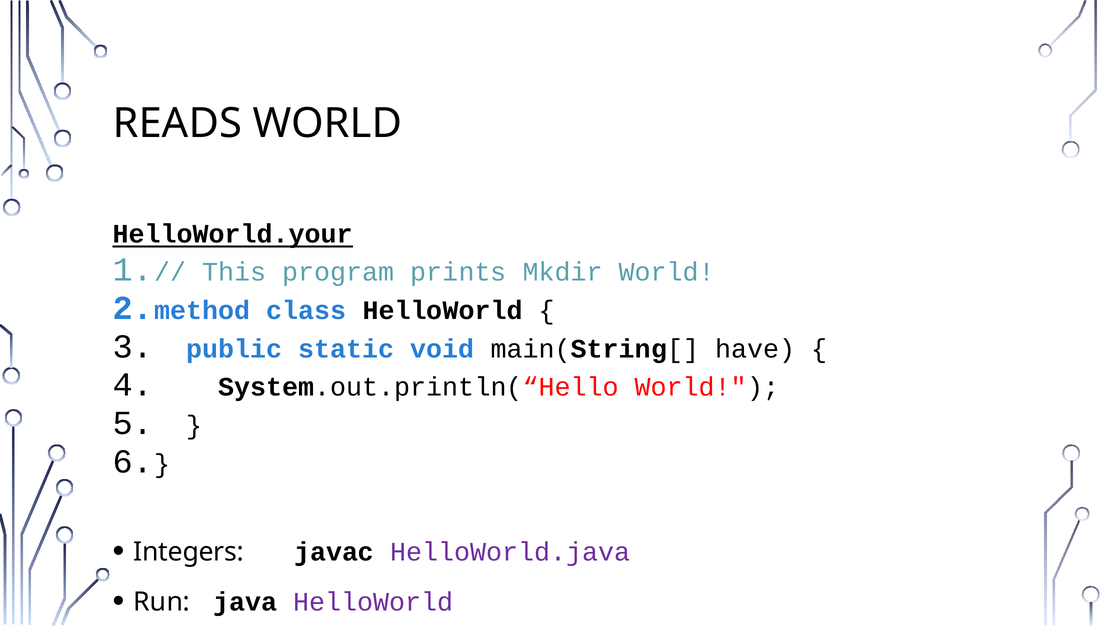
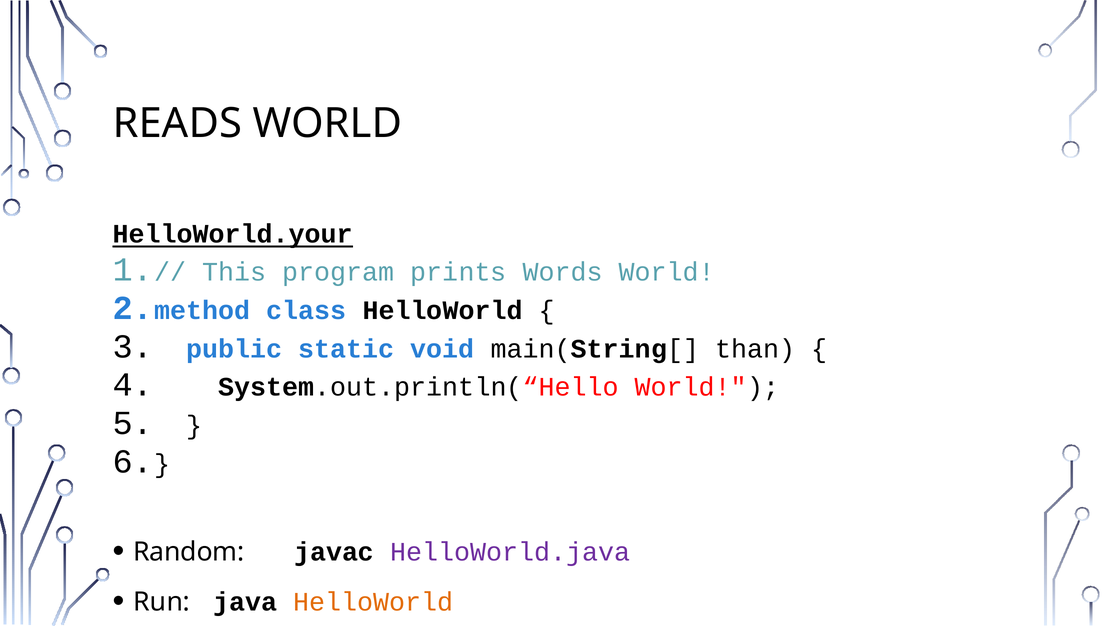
Mkdir: Mkdir -> Words (563, 272)
have: have -> than (755, 349)
Integers: Integers -> Random (189, 552)
HelloWorld colour: purple -> orange (373, 602)
